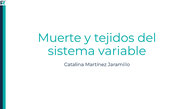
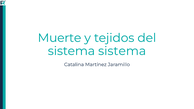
sistema variable: variable -> sistema (122, 51)
